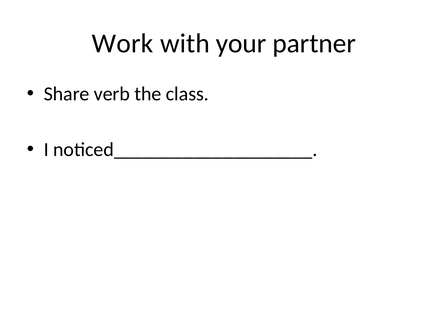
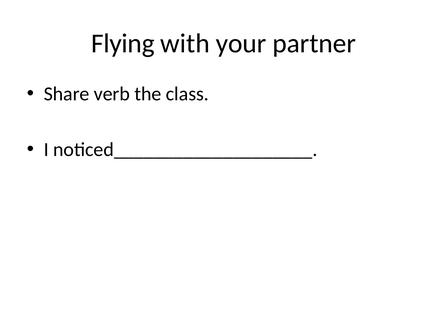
Work: Work -> Flying (123, 43)
